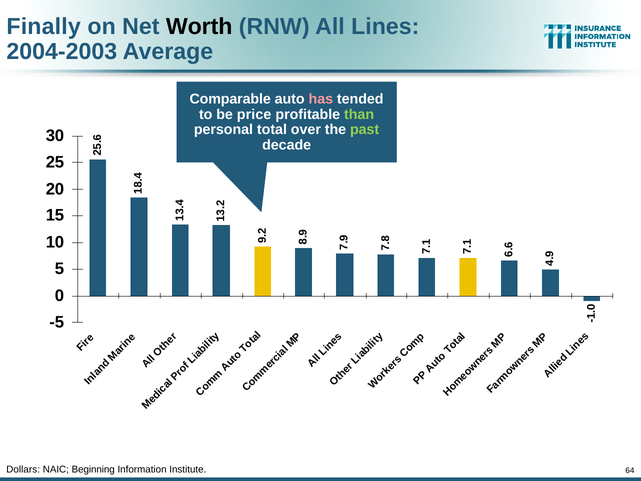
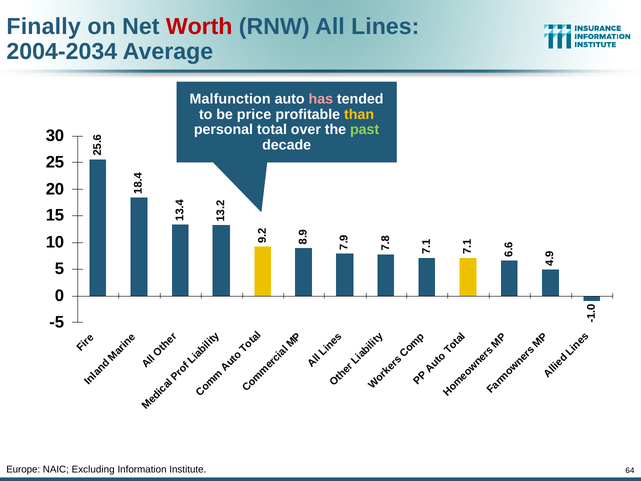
Worth colour: black -> red (199, 27)
2004-2003: 2004-2003 -> 2004-2034 (62, 52)
Comparable: Comparable -> Malfunction (230, 99)
than colour: light green -> yellow (359, 114)
Dollars: Dollars -> Europe (23, 469)
Beginning: Beginning -> Excluding (93, 469)
